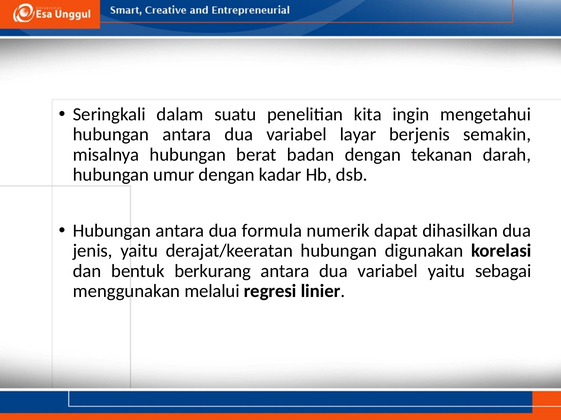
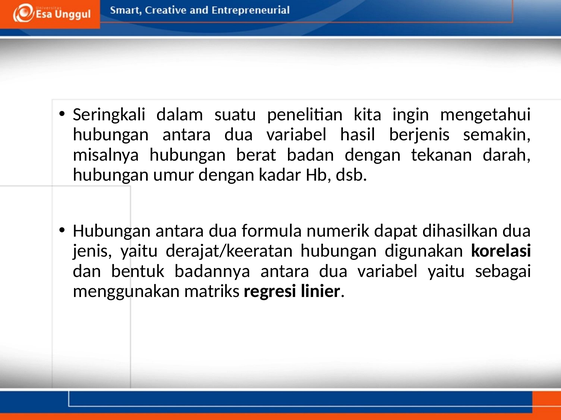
layar: layar -> hasil (358, 135)
berkurang: berkurang -> badannya (212, 271)
melalui: melalui -> matriks (212, 292)
